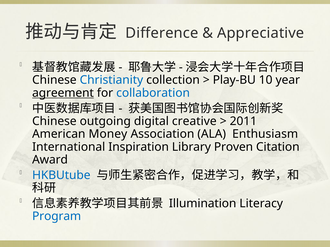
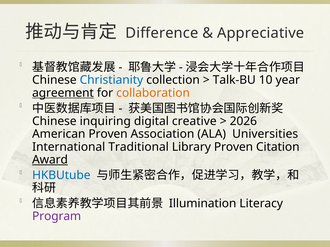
Play-BU: Play-BU -> Talk-BU (234, 80)
collaboration colour: blue -> orange (153, 93)
outgoing: outgoing -> inquiring (105, 121)
2011: 2011 -> 2026 (243, 121)
American Money: Money -> Proven (108, 134)
Enthusiasm: Enthusiasm -> Universities (265, 134)
Inspiration: Inspiration -> Traditional (139, 147)
Award underline: none -> present (50, 160)
Program colour: blue -> purple (57, 217)
